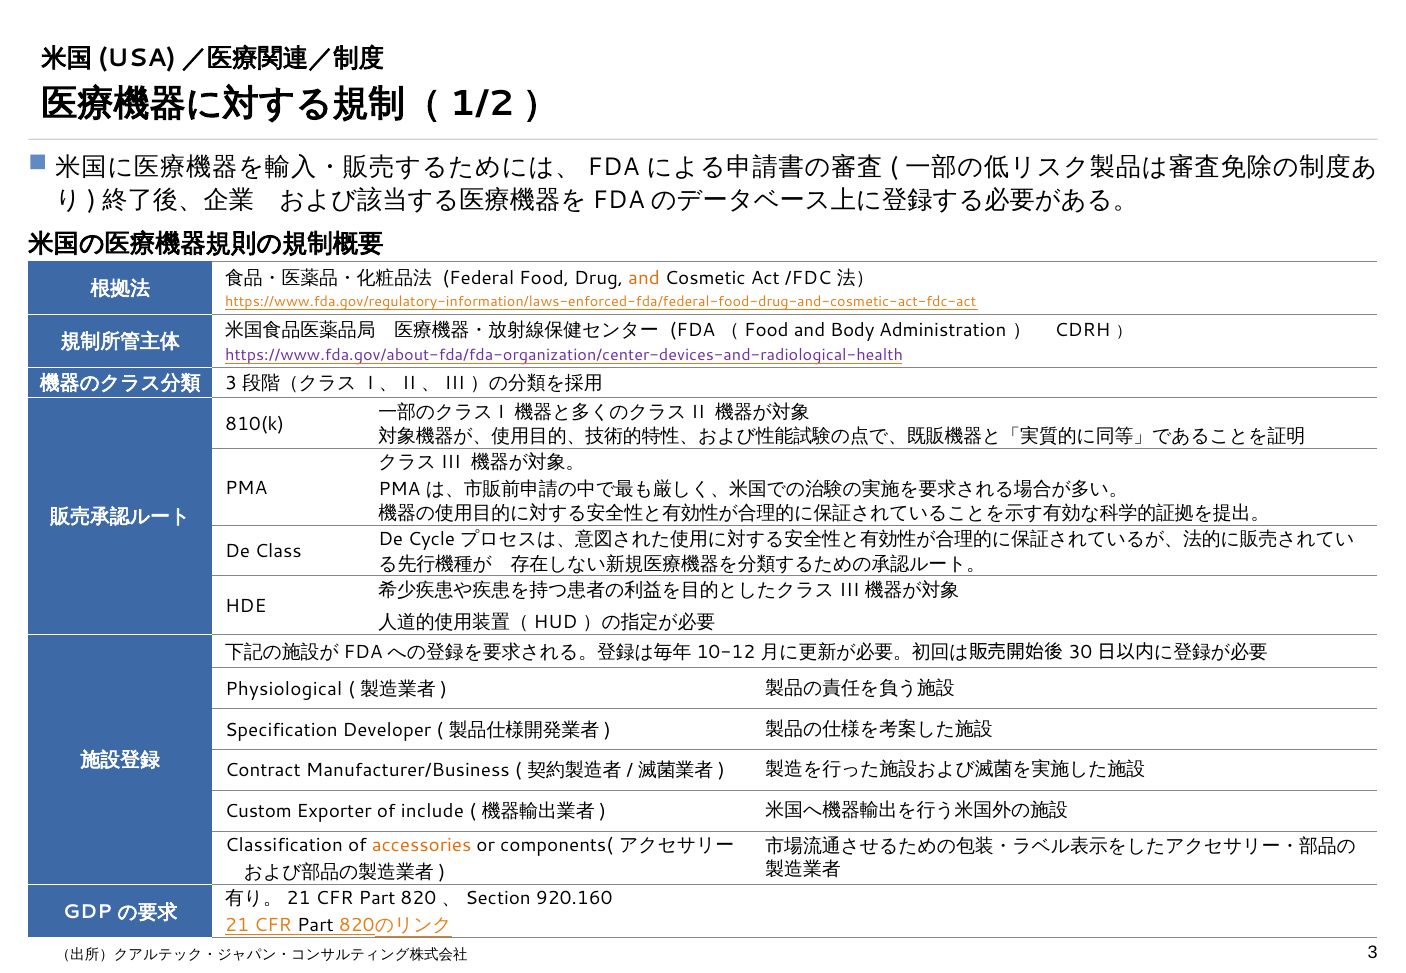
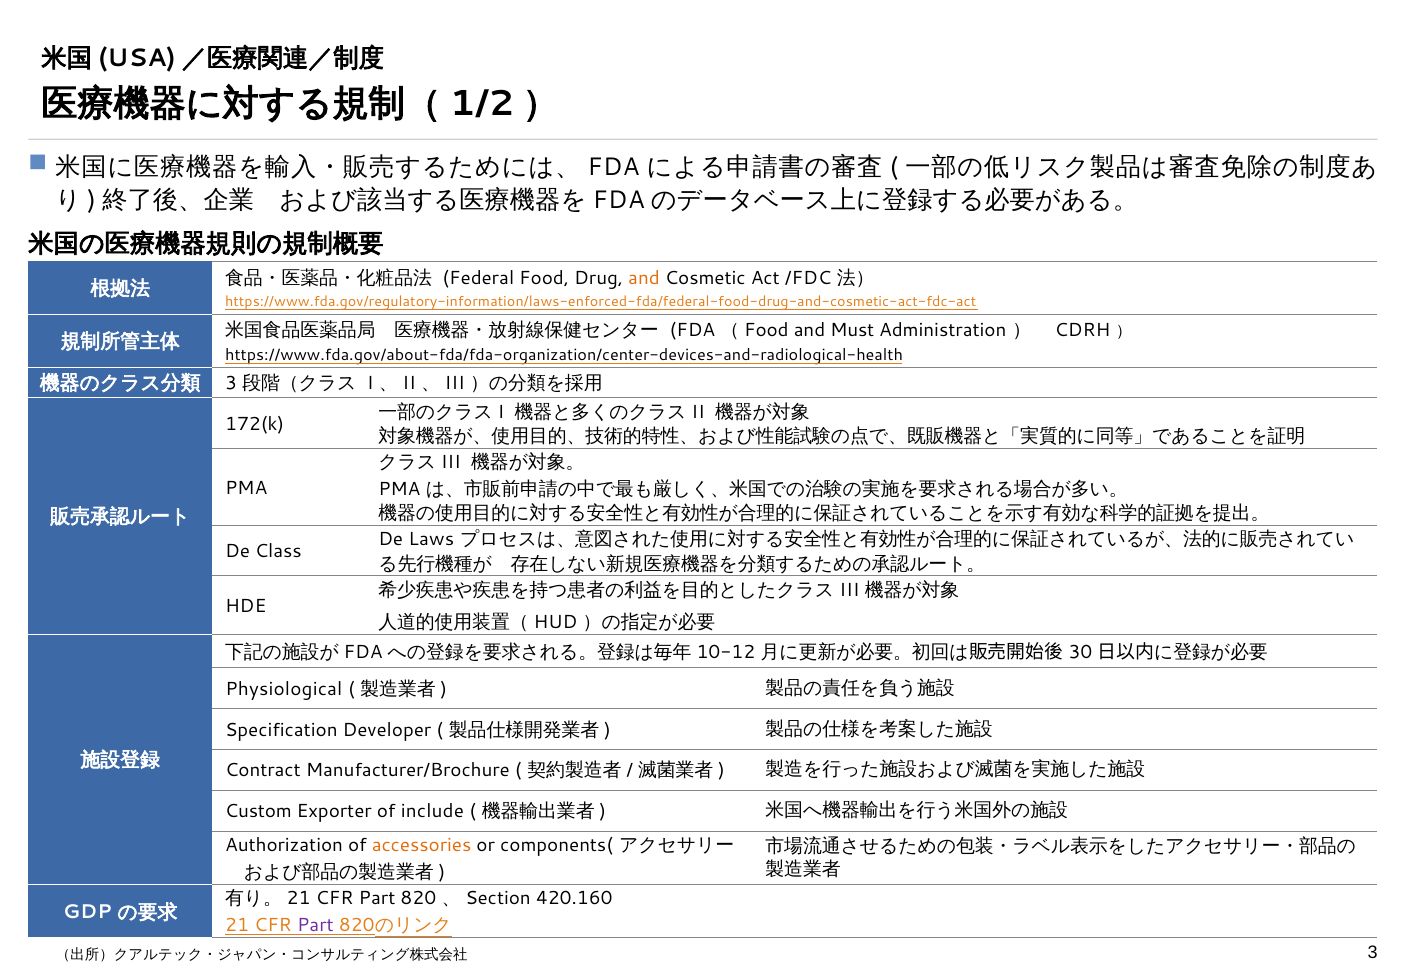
Body: Body -> Must (852, 331)
https://www.fda.gov/about-fda/fda-organization/center-devices-and-radiological-health colour: purple -> black (564, 355)
810(k: 810(k -> 172(k (255, 424)
Cycle: Cycle -> Laws (431, 540)
Manufacturer/Business: Manufacturer/Business -> Manufacturer/Brochure (408, 771)
Classification: Classification -> Authorization (284, 846)
920.160: 920.160 -> 420.160 (574, 899)
Part colour: black -> purple (315, 926)
